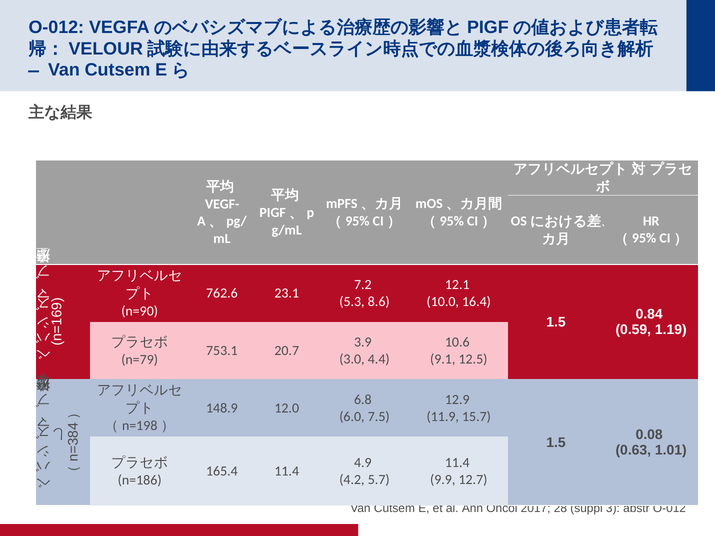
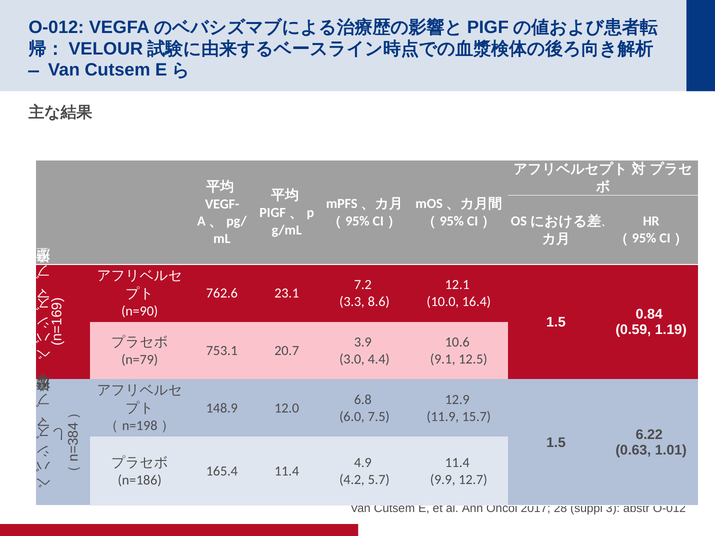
5.3: 5.3 -> 3.3 (352, 302)
0.08: 0.08 -> 6.22 (649, 435)
